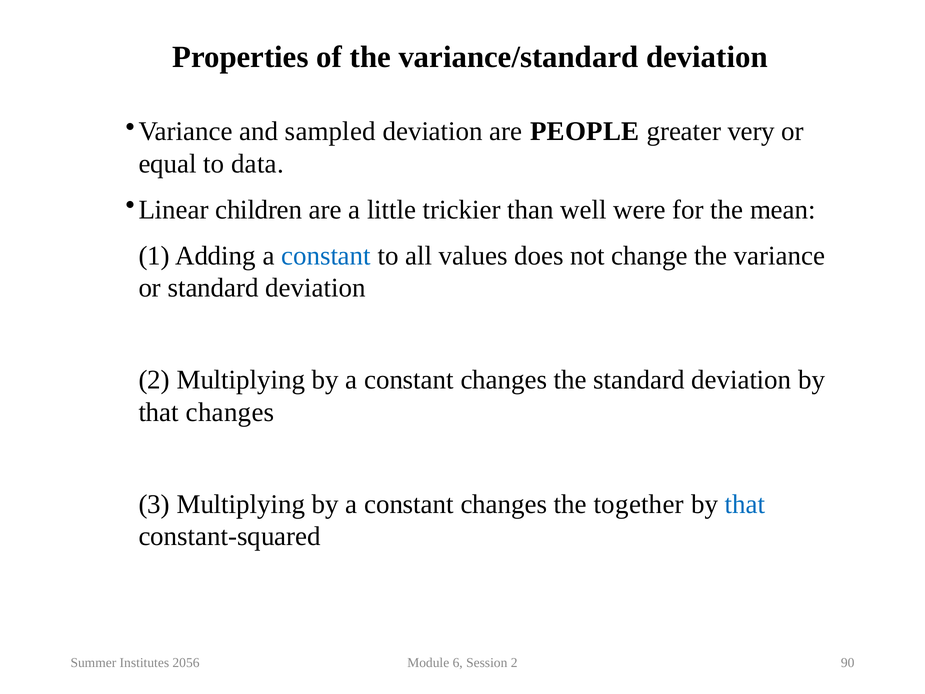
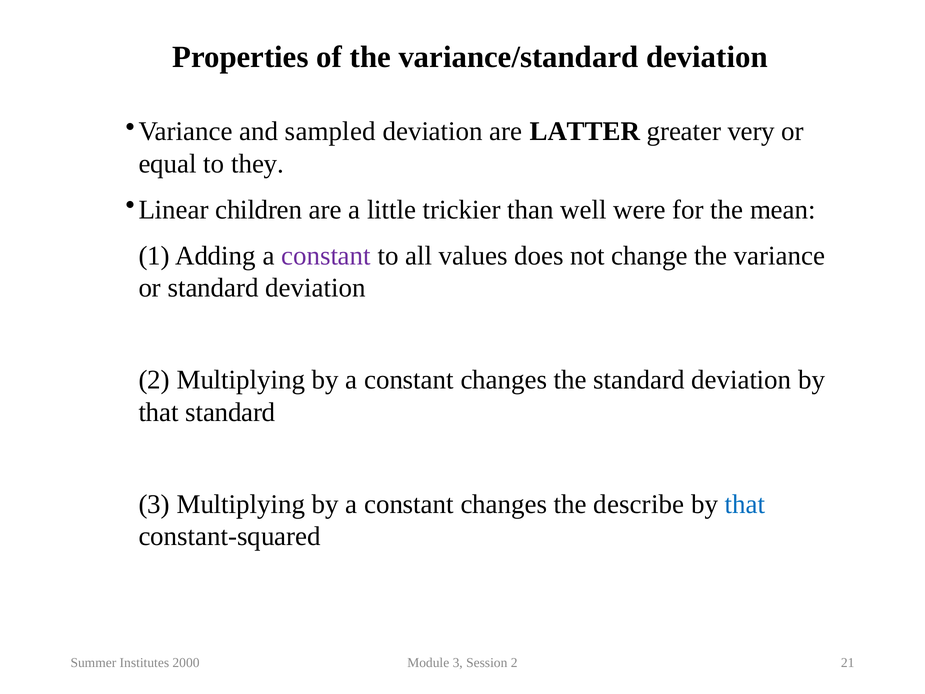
PEOPLE: PEOPLE -> LATTER (585, 131)
data: data -> they (258, 164)
constant colour: blue -> purple (326, 256)
that changes: changes -> standard (230, 412)
together: together -> describe (639, 504)
2056: 2056 -> 2000 (186, 662)
Module 6: 6 -> 3 (458, 662)
90: 90 -> 21 (848, 662)
